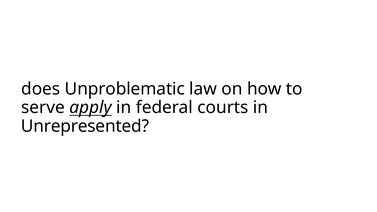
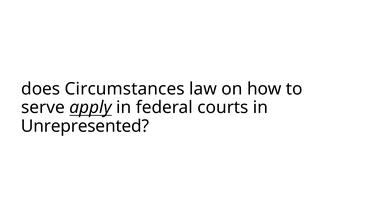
Unproblematic: Unproblematic -> Circumstances (125, 89)
